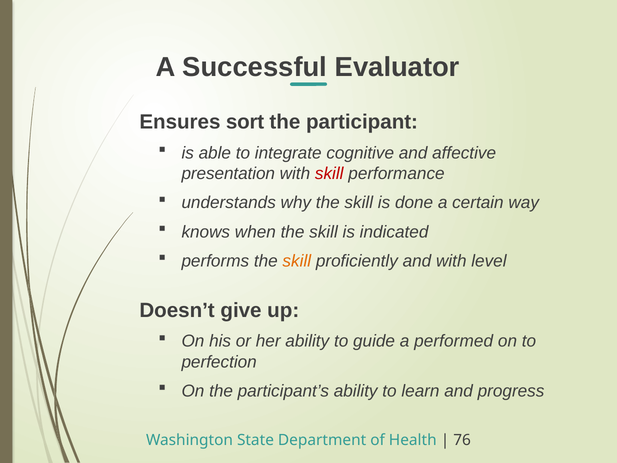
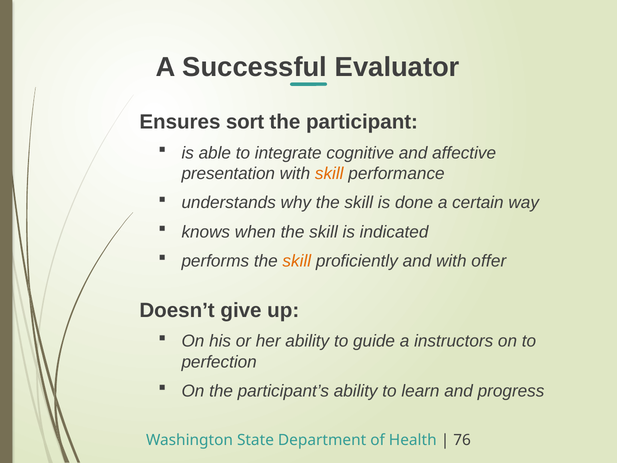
skill colour: red -> orange (329, 173)
level: level -> offer (489, 261)
performed: performed -> instructors (454, 341)
